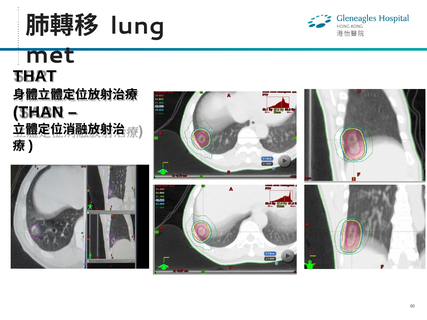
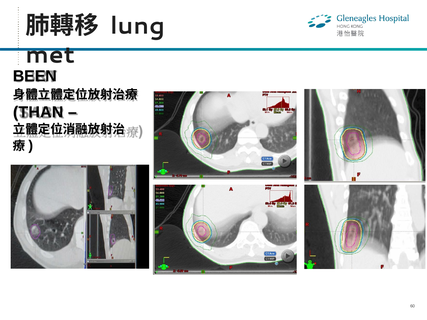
THAT: THAT -> BEEN (35, 76)
